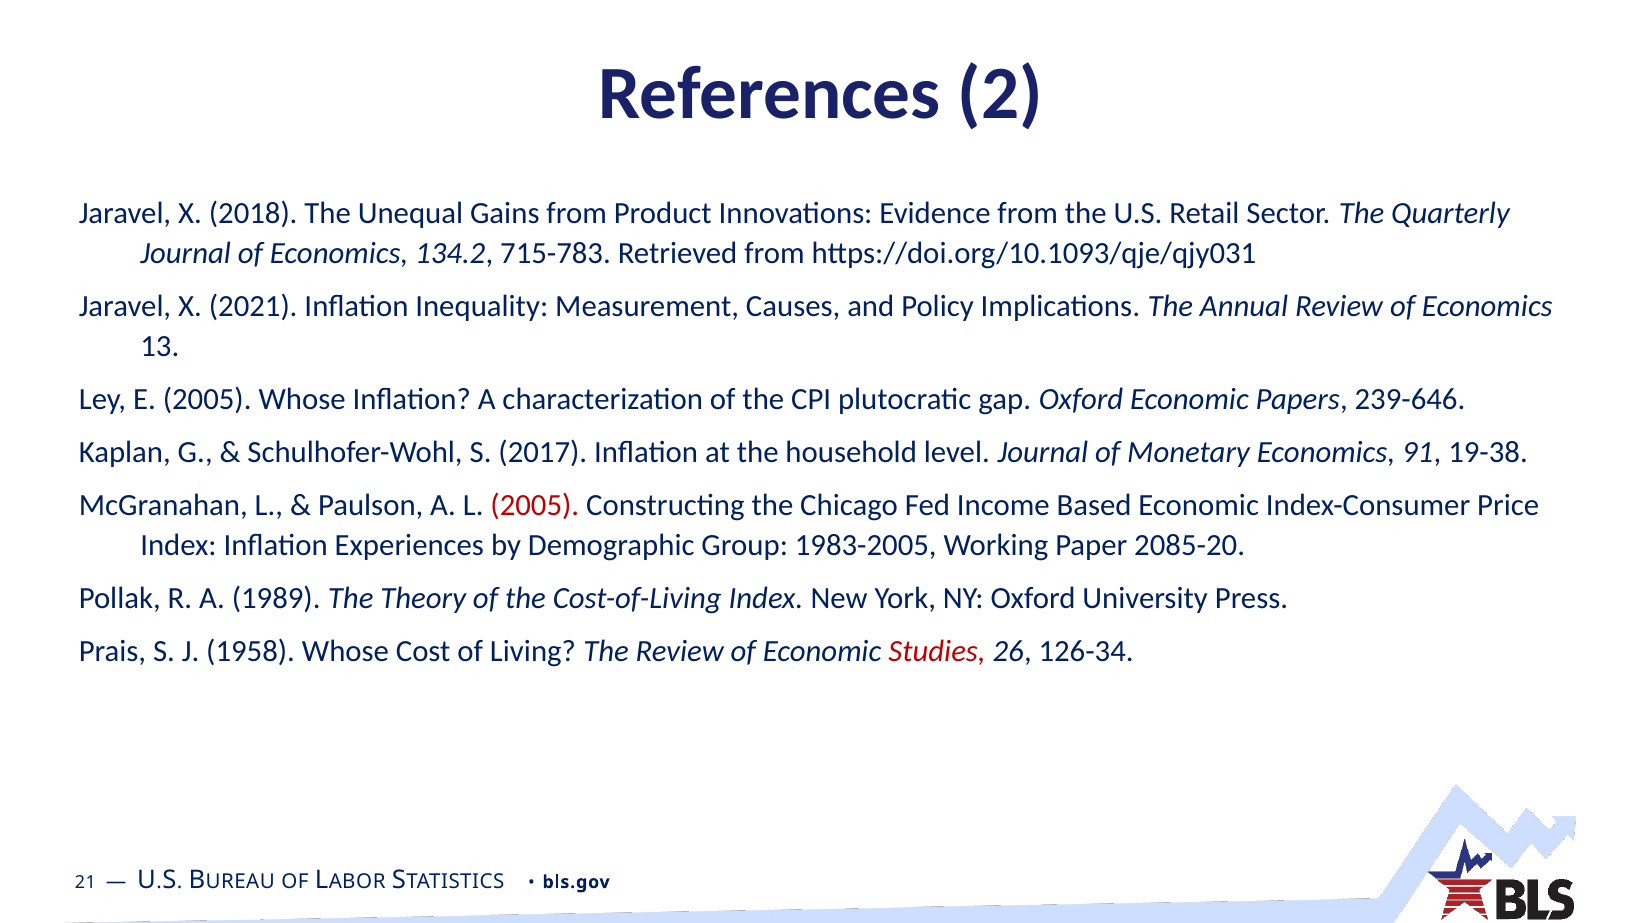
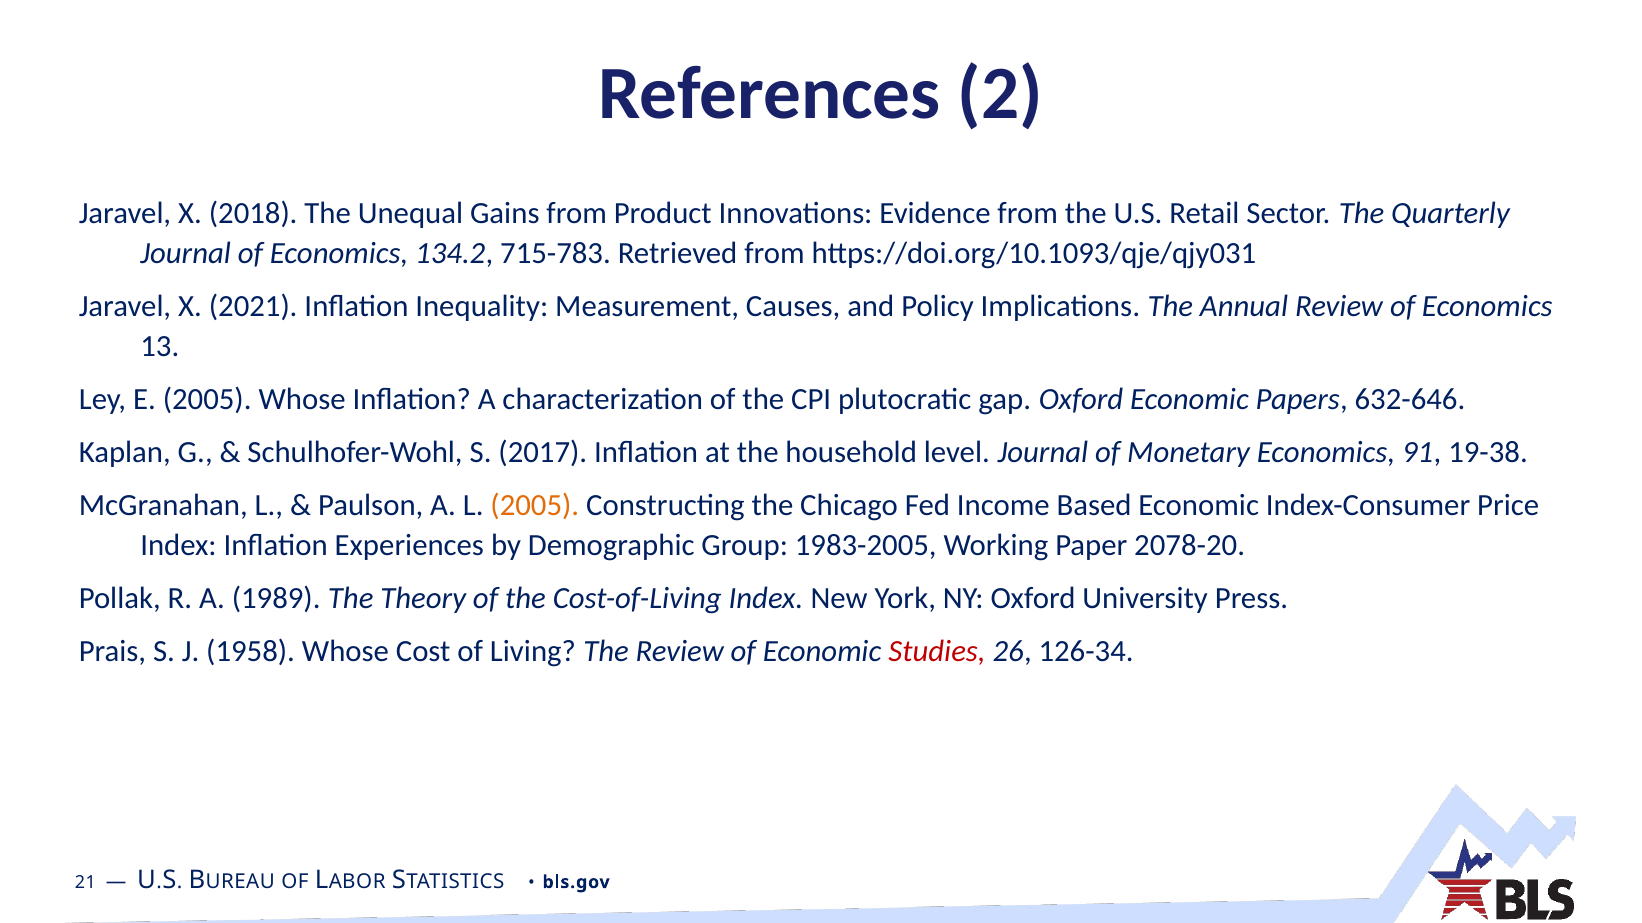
239-646: 239-646 -> 632-646 (1410, 399)
2005 colour: red -> orange (535, 506)
2085-20: 2085-20 -> 2078-20 (1190, 545)
